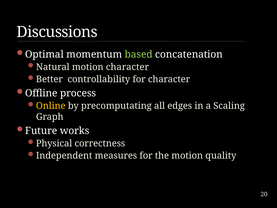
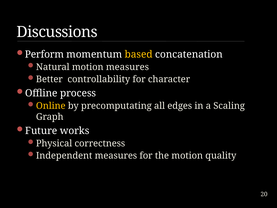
Optimal: Optimal -> Perform (44, 54)
based colour: light green -> yellow (139, 54)
motion character: character -> measures (127, 67)
